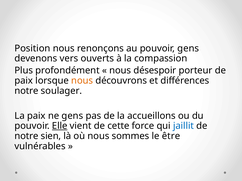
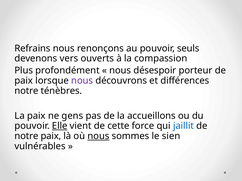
Position: Position -> Refrains (32, 48)
pouvoir gens: gens -> seuls (188, 48)
nous colour: orange -> purple (82, 81)
soulager: soulager -> ténèbres (61, 91)
notre sien: sien -> paix (51, 136)
nous underline: none -> present (98, 136)
être: être -> sien (171, 136)
